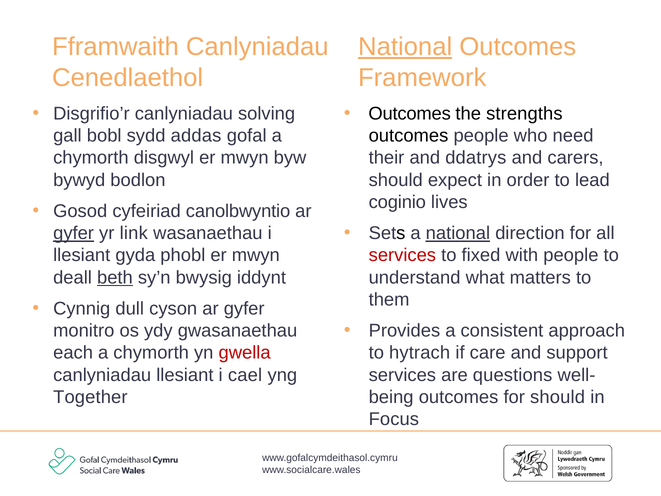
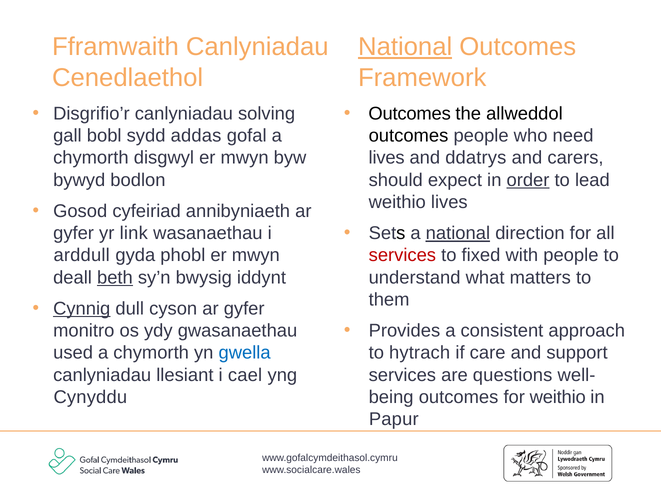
strengths: strengths -> allweddol (524, 114)
their: their -> lives (387, 158)
order underline: none -> present (528, 180)
coginio: coginio -> weithio (397, 202)
canolbwyntio: canolbwyntio -> annibyniaeth (238, 211)
gyfer underline: present -> none (74, 233)
llesiant: llesiant -> arddull (82, 255)
Cynnig underline: none -> present (82, 309)
each: each -> used (73, 353)
gwella colour: red -> blue (245, 353)
Together: Together -> Cynyddu (90, 397)
for should: should -> weithio (558, 397)
Focus: Focus -> Papur (394, 419)
